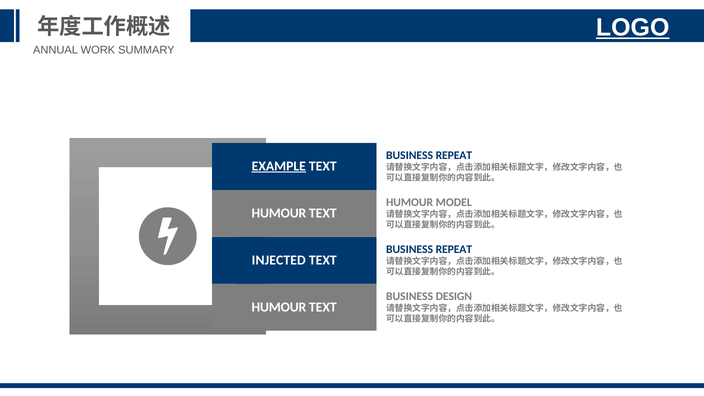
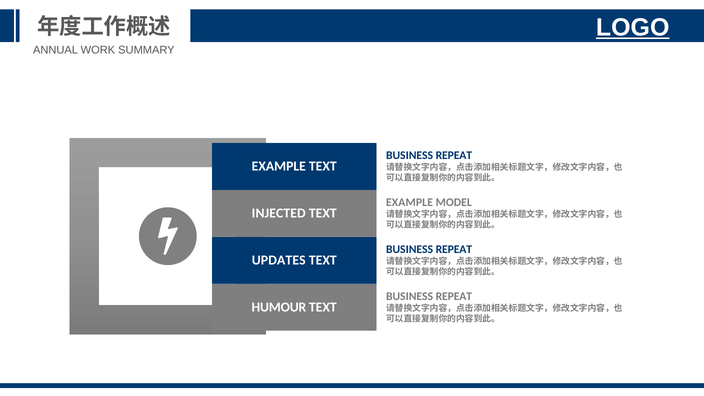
EXAMPLE underline: present -> none (279, 166)
HUMOUR: HUMOUR -> EXAMPLE (409, 202)
HUMOUR: HUMOUR -> INJECTED (279, 213)
INJECTED: INJECTED -> UPDATES (279, 260)
DESIGN: DESIGN -> REPEAT (454, 296)
